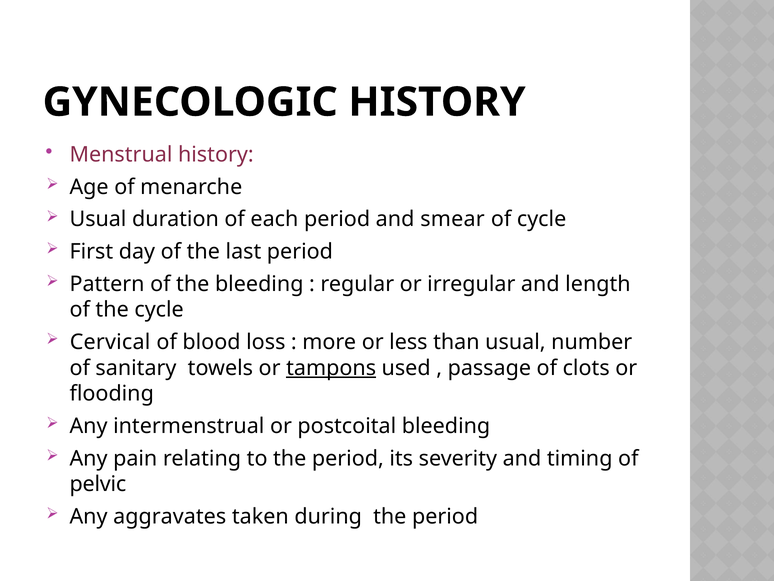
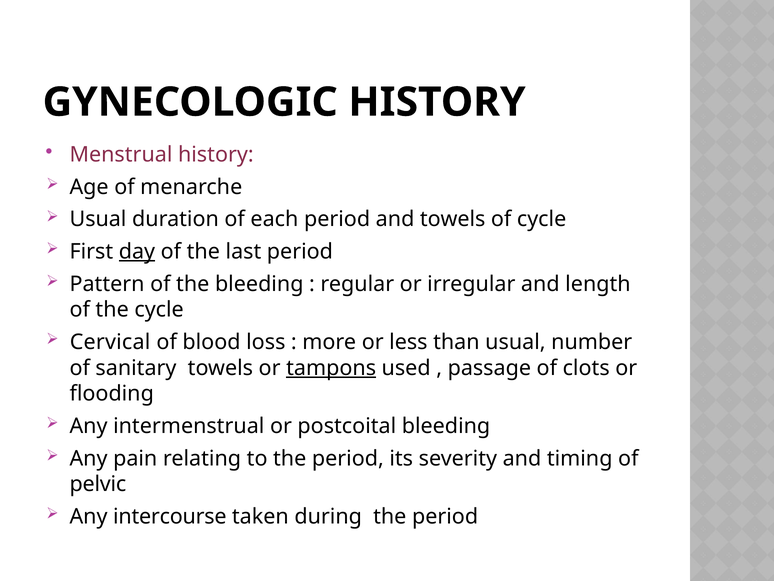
and smear: smear -> towels (453, 219)
day underline: none -> present (137, 251)
aggravates: aggravates -> intercourse (170, 516)
